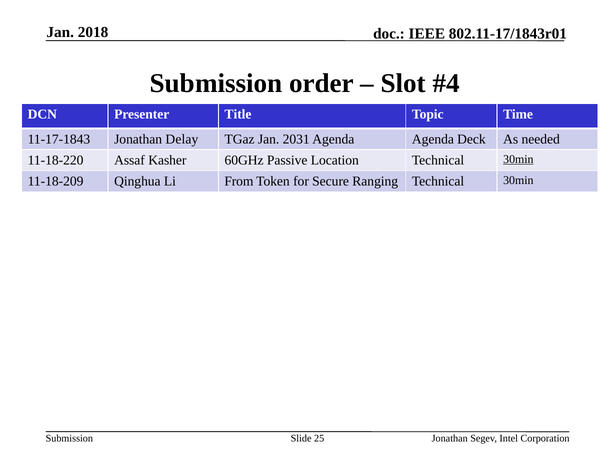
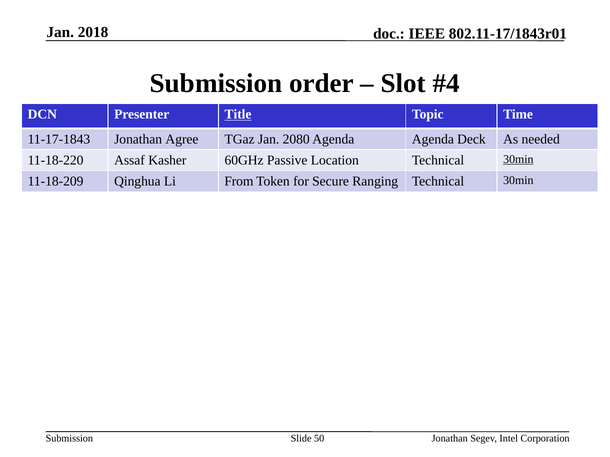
Title underline: none -> present (238, 115)
Delay: Delay -> Agree (182, 139)
2031: 2031 -> 2080 (296, 139)
25: 25 -> 50 (319, 439)
